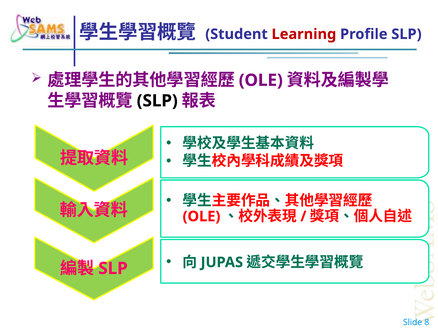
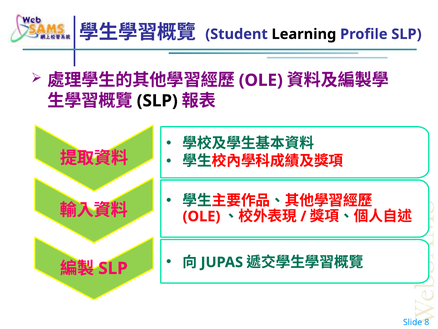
Learning colour: red -> black (304, 34)
